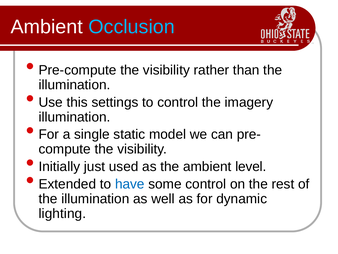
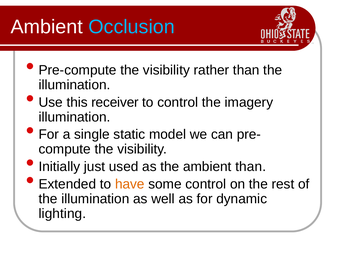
settings: settings -> receiver (115, 102)
ambient level: level -> than (251, 166)
have colour: blue -> orange (130, 184)
